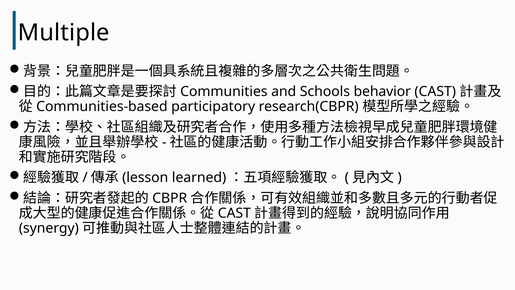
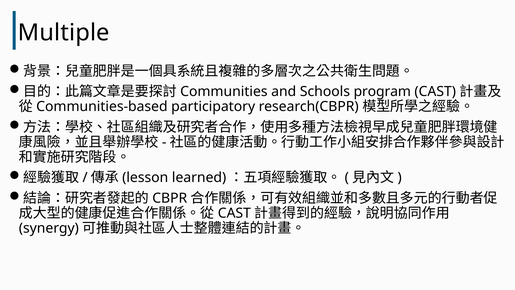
behavior: behavior -> program (382, 92)
